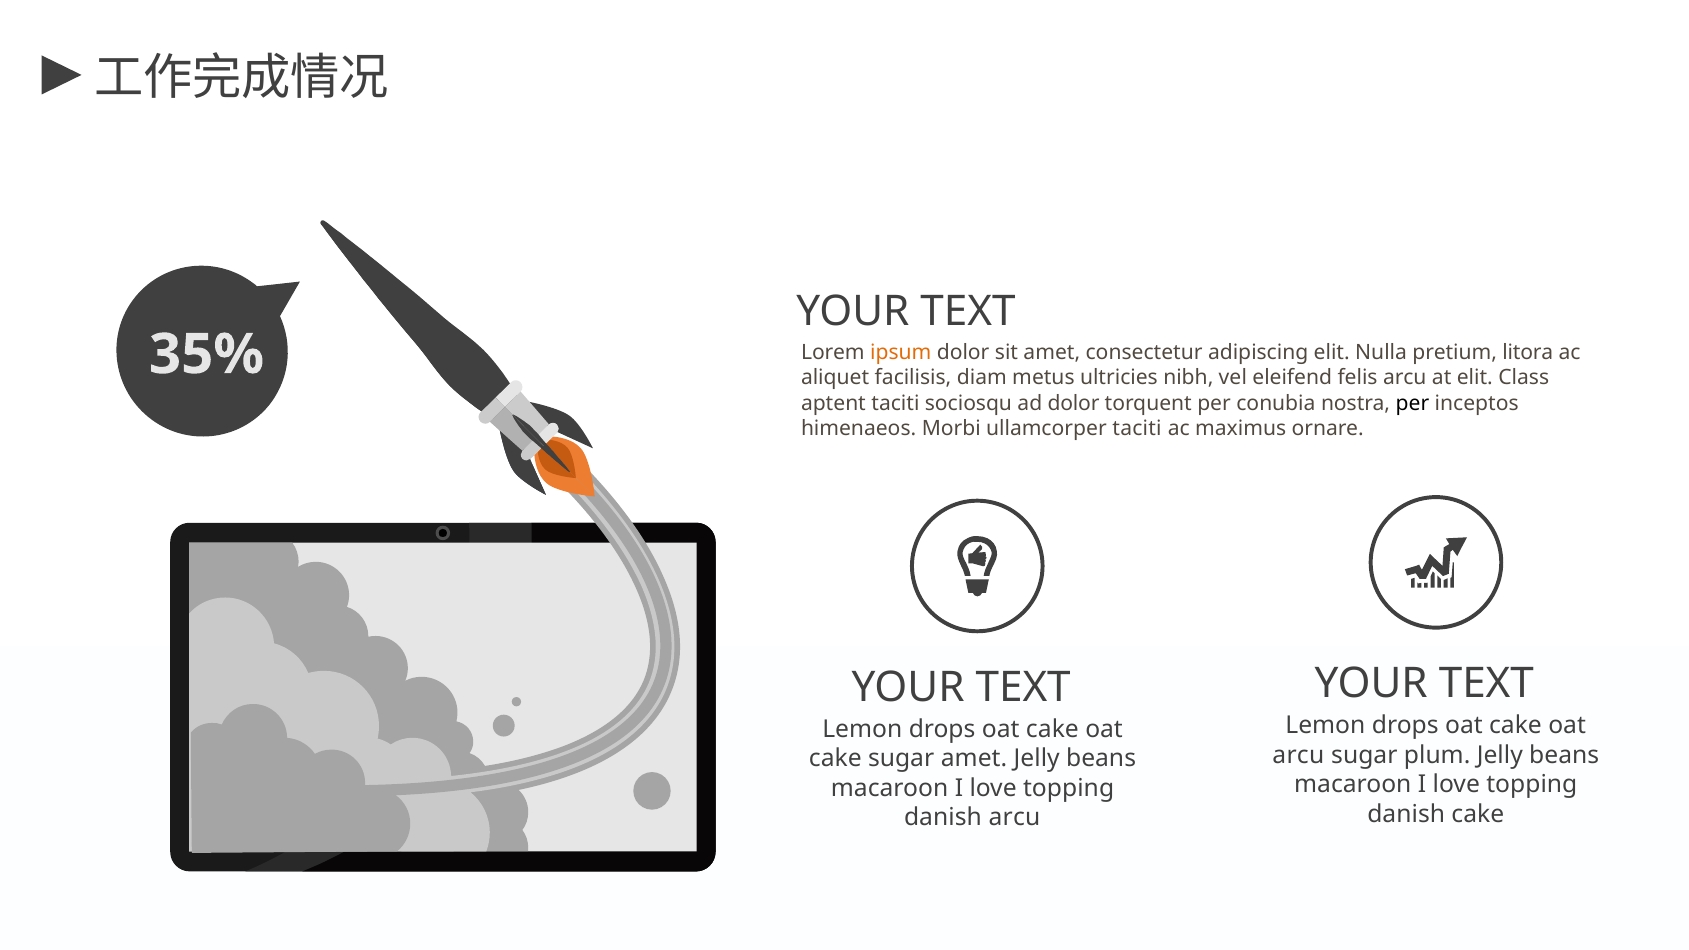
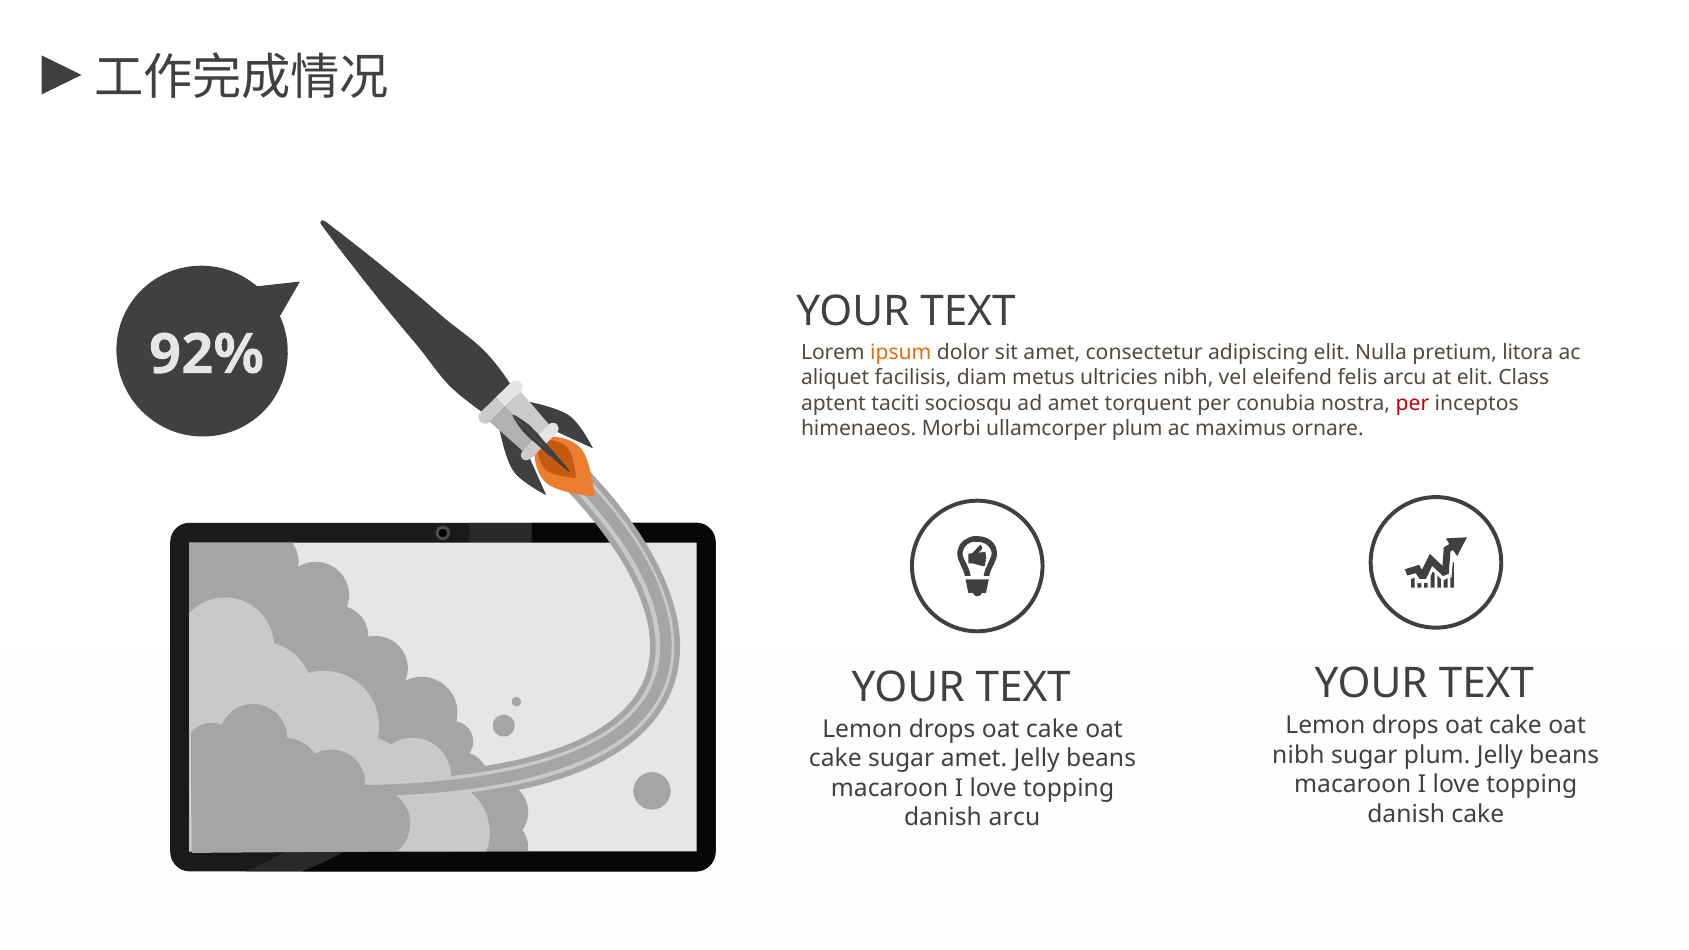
35%: 35% -> 92% (207, 355)
ad dolor: dolor -> amet (1073, 403)
per colour: black -> red (1412, 403)
ullamcorper taciti: taciti -> plum (1137, 429)
arcu: arcu -> nibh (1298, 755)
